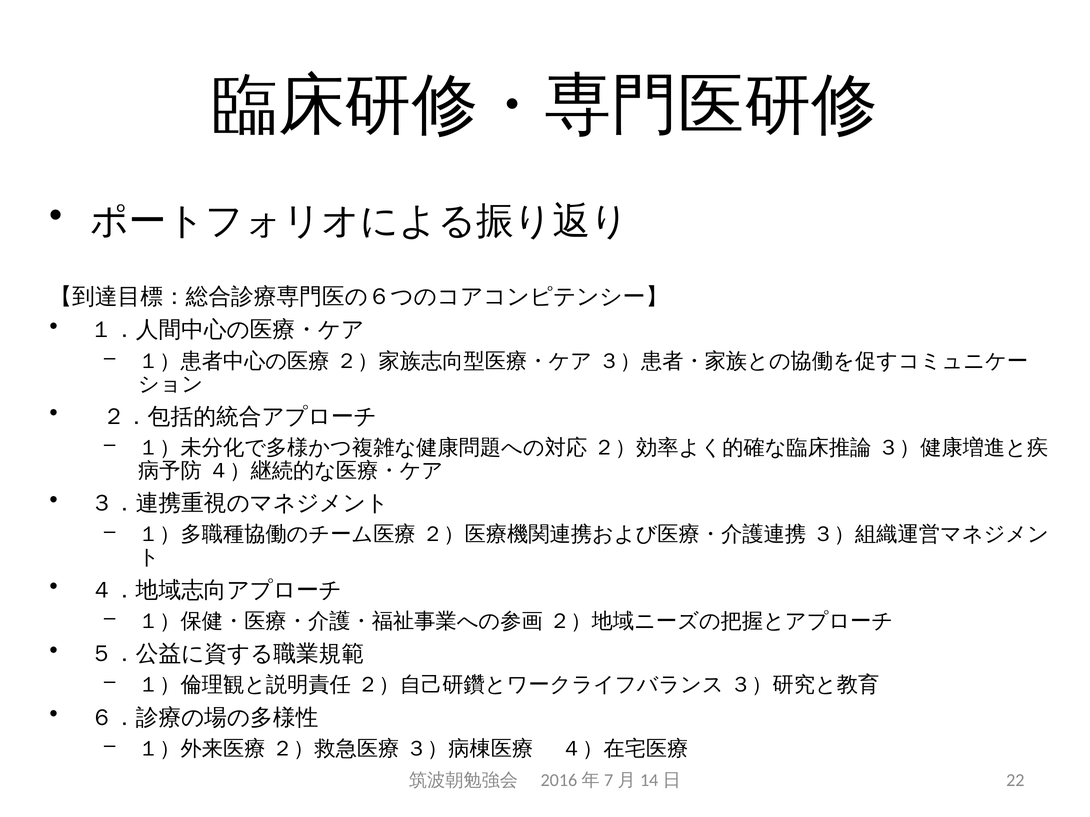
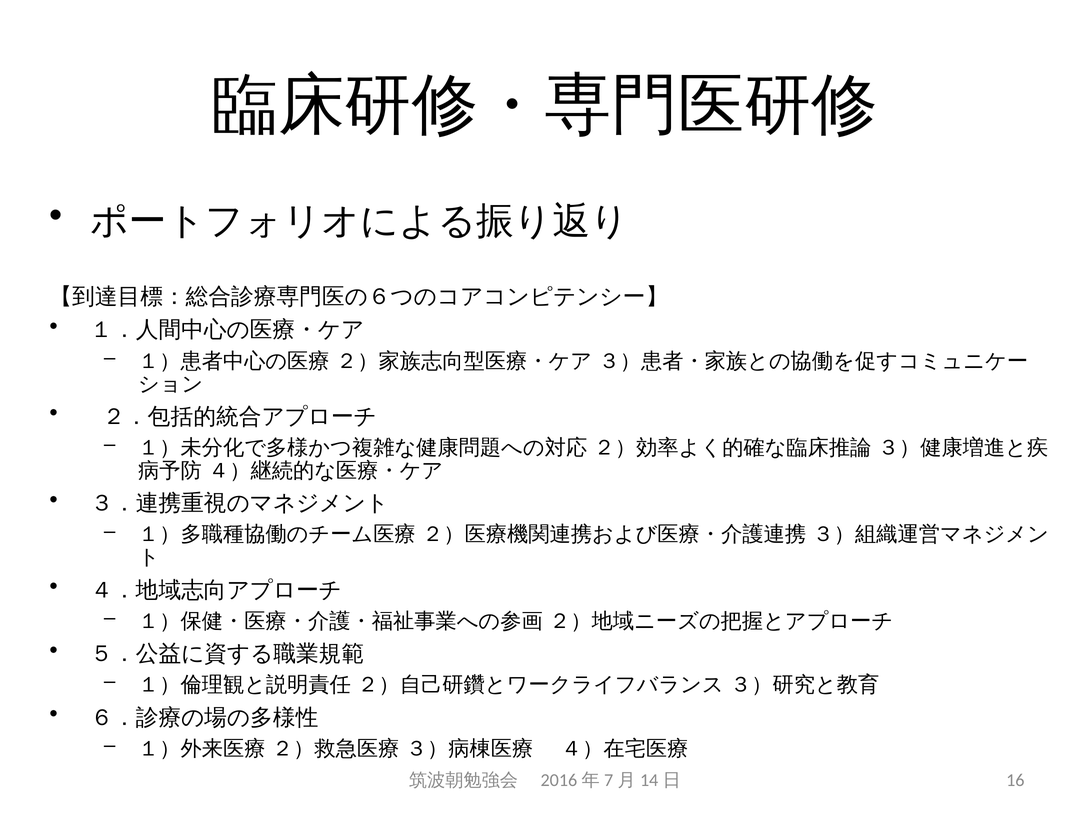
22: 22 -> 16 (1015, 781)
